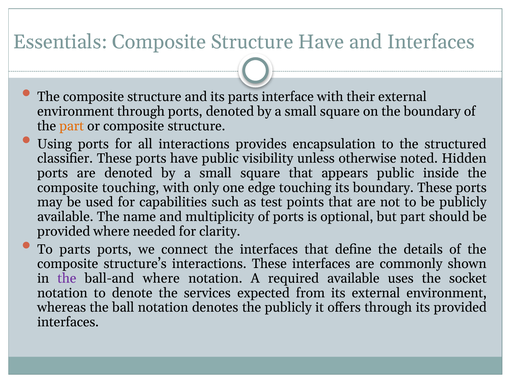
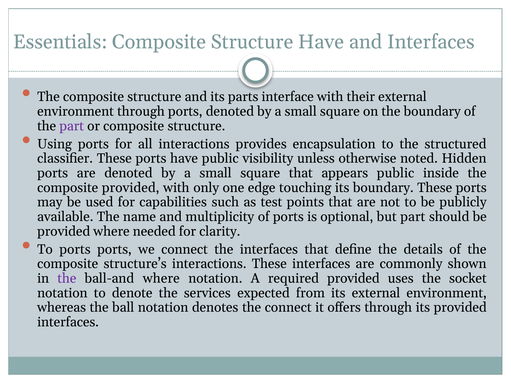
part colour: orange -> purple (72, 126)
composite touching: touching -> provided (131, 188)
To parts: parts -> ports (75, 249)
required available: available -> provided (353, 279)
the publicly: publicly -> connect (288, 308)
